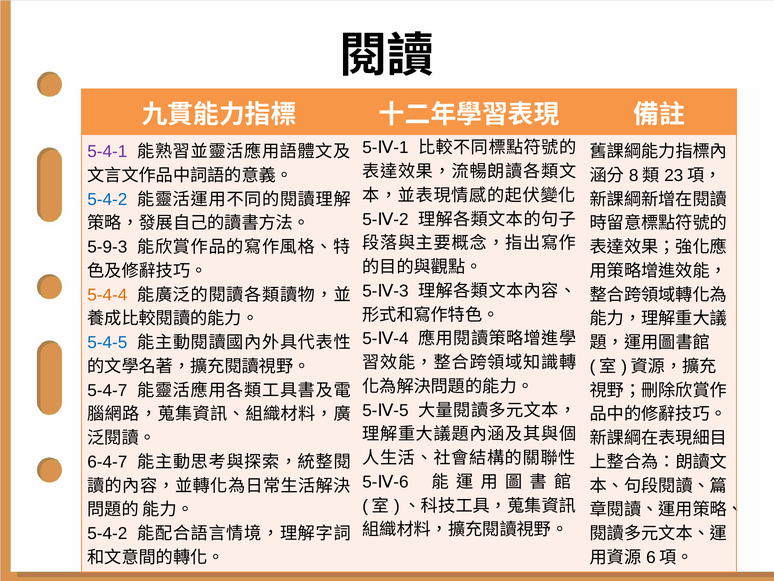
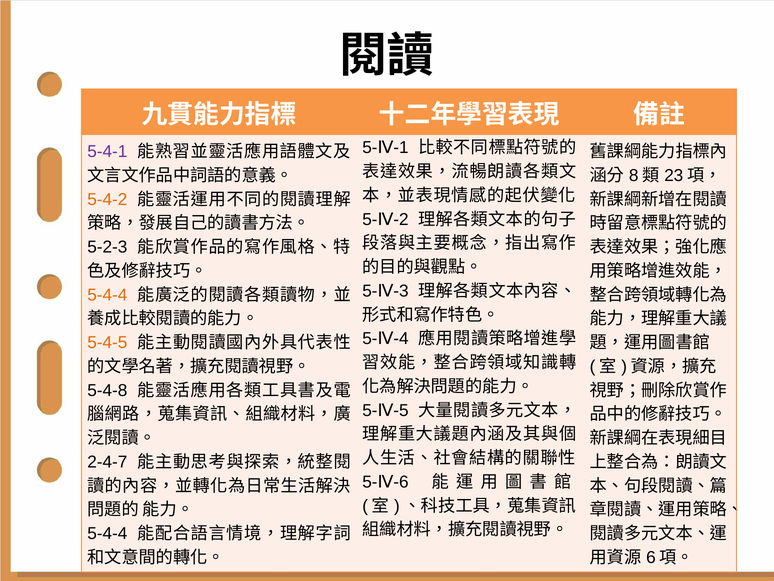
5-4-2 colour: blue -> orange (107, 199)
5-9-3: 5-9-3 -> 5-2-3 (107, 247)
5-4-5 colour: blue -> orange (107, 342)
5-4-7: 5-4-7 -> 5-4-8 (107, 390)
6-4-7: 6-4-7 -> 2-4-7 (107, 462)
5-4-2: 5-4-2 -> 5-4-4 (107, 533)
